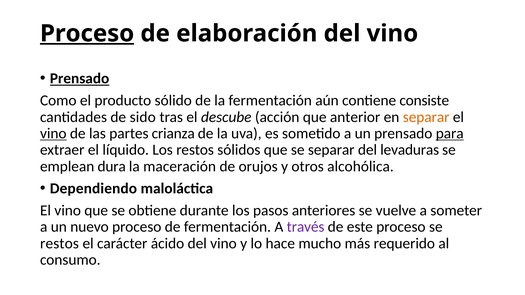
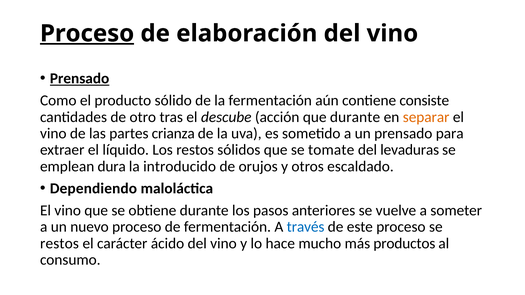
sido: sido -> otro (143, 117)
que anterior: anterior -> durante (355, 117)
vino underline: present -> none (53, 134)
para underline: present -> none (450, 134)
se separar: separar -> tomate (331, 150)
maceración: maceración -> introducido (180, 167)
alcohólica: alcohólica -> escaldado (361, 167)
través colour: purple -> blue (306, 227)
requerido: requerido -> productos (404, 244)
